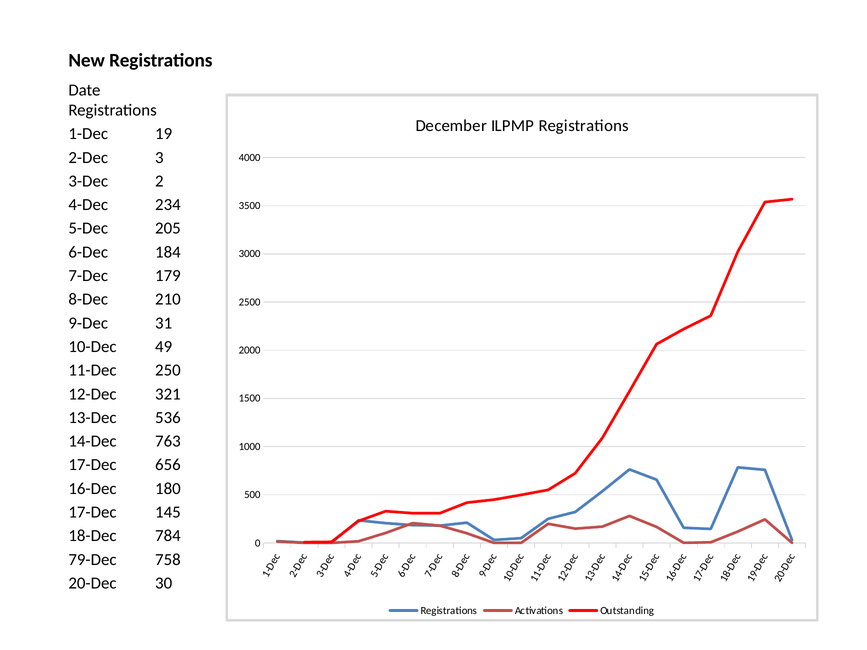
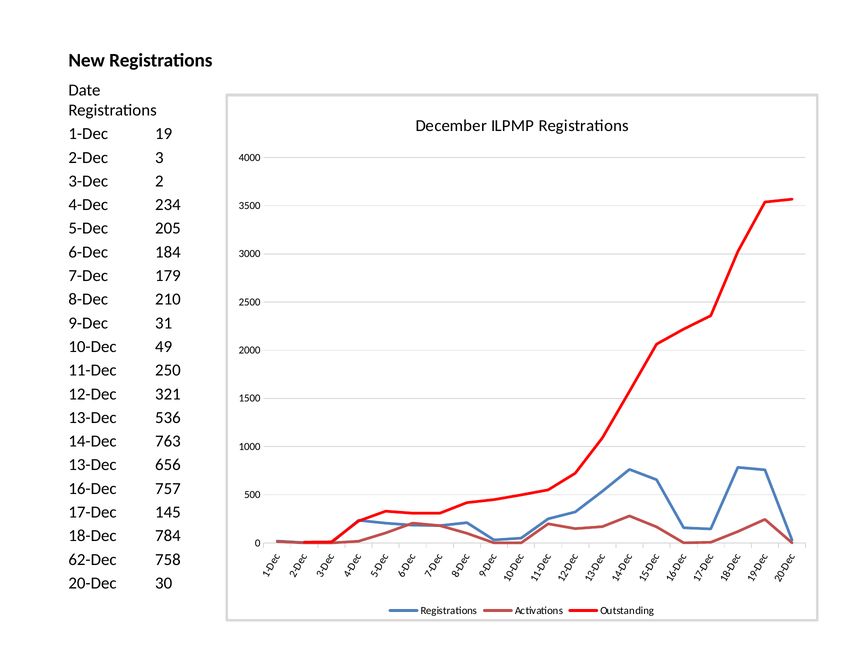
17-Dec: 17-Dec -> 13-Dec (92, 465)
180: 180 -> 757 (168, 489)
79-Dec: 79-Dec -> 62-Dec (92, 560)
